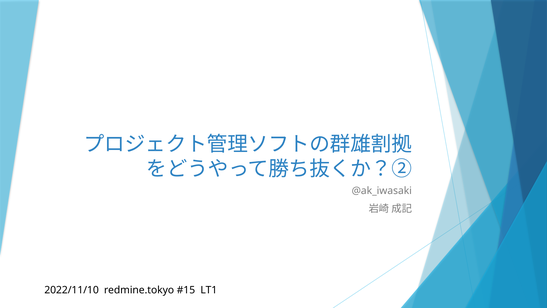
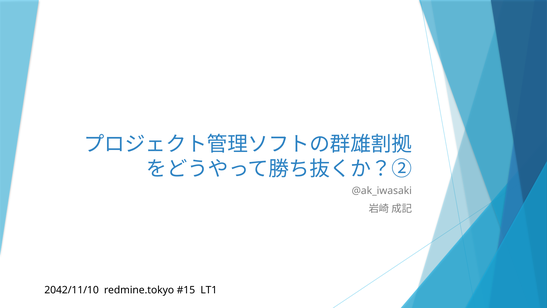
2022/11/10: 2022/11/10 -> 2042/11/10 (72, 290)
